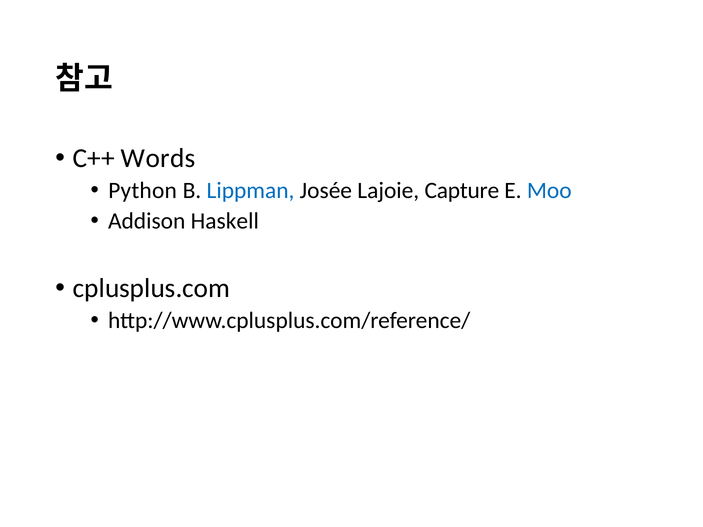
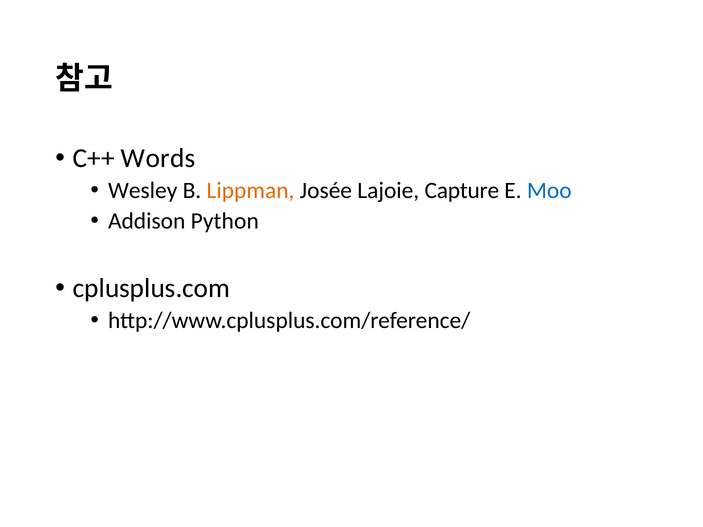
Python: Python -> Wesley (143, 191)
Lippman colour: blue -> orange (250, 191)
Haskell: Haskell -> Python (225, 221)
